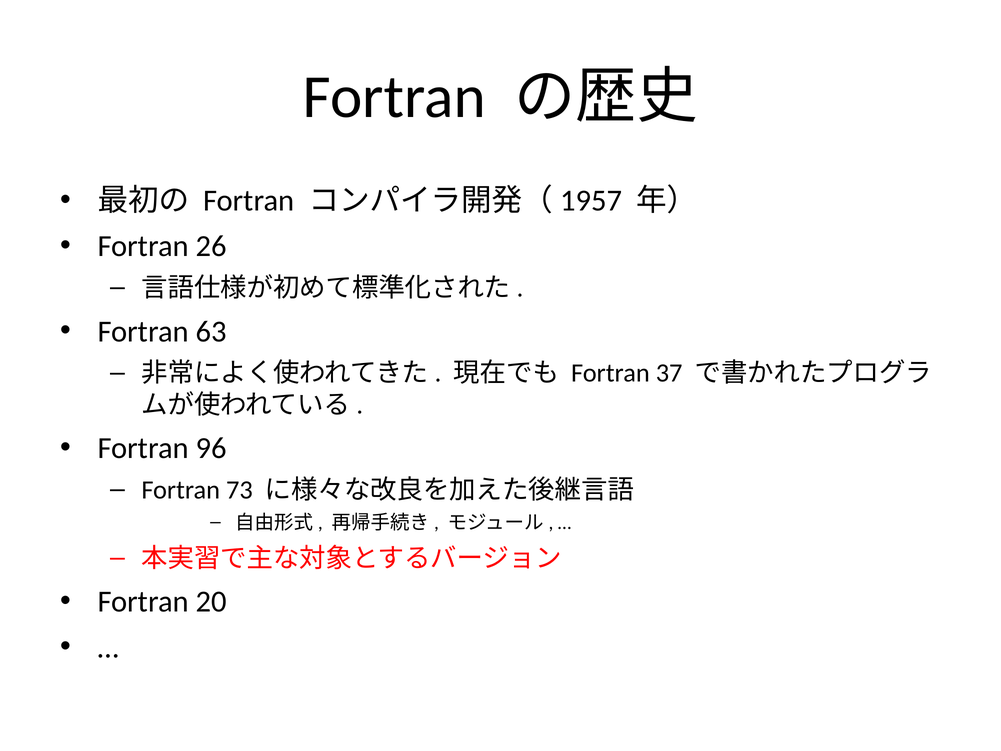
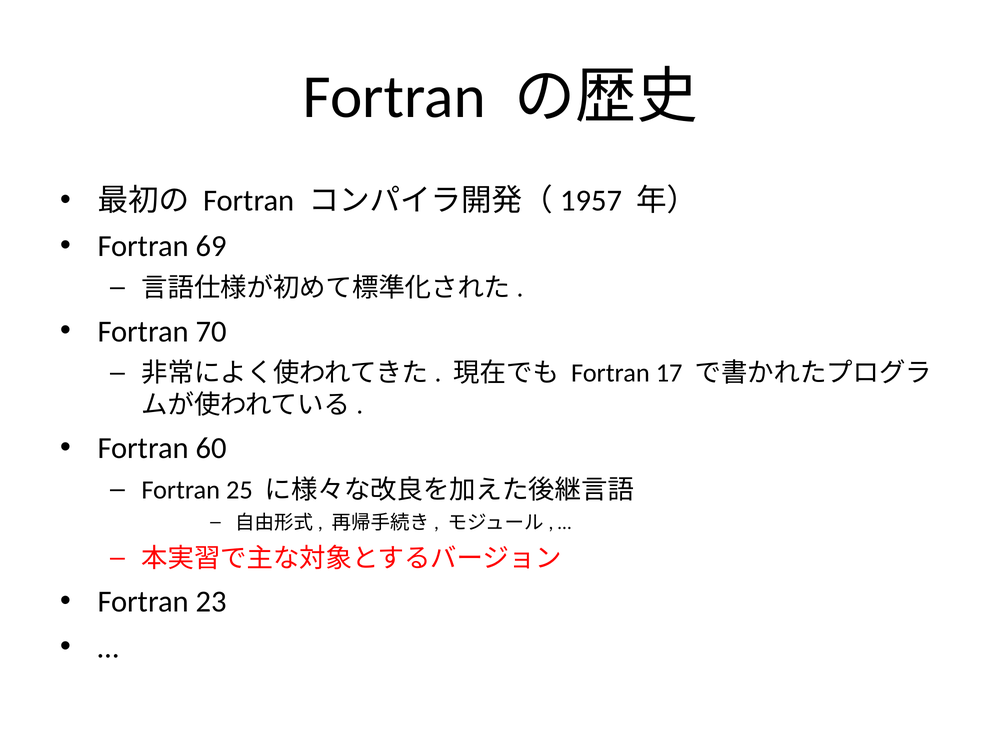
26: 26 -> 69 (211, 246)
63: 63 -> 70 (211, 331)
37: 37 -> 17 (669, 373)
96: 96 -> 60 (211, 448)
73: 73 -> 25 (239, 490)
20: 20 -> 23 (211, 602)
